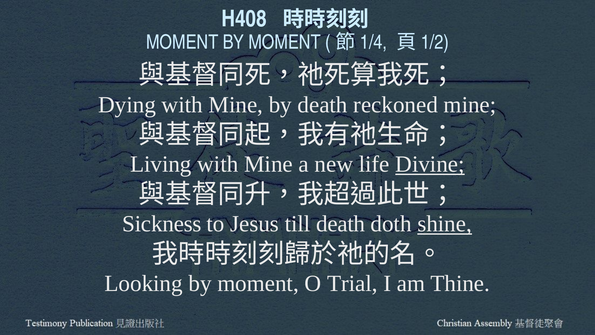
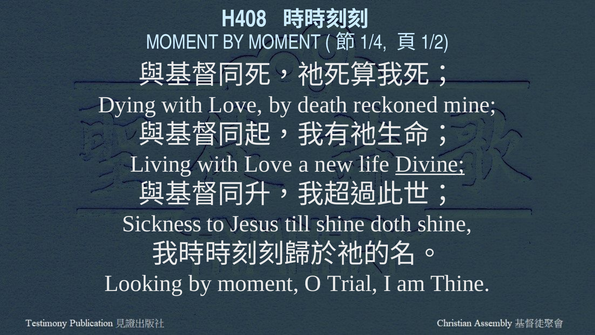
Dying with Mine: Mine -> Love (236, 105)
Living with Mine: Mine -> Love (268, 164)
till death: death -> shine (340, 224)
shine underline: present -> none (445, 224)
